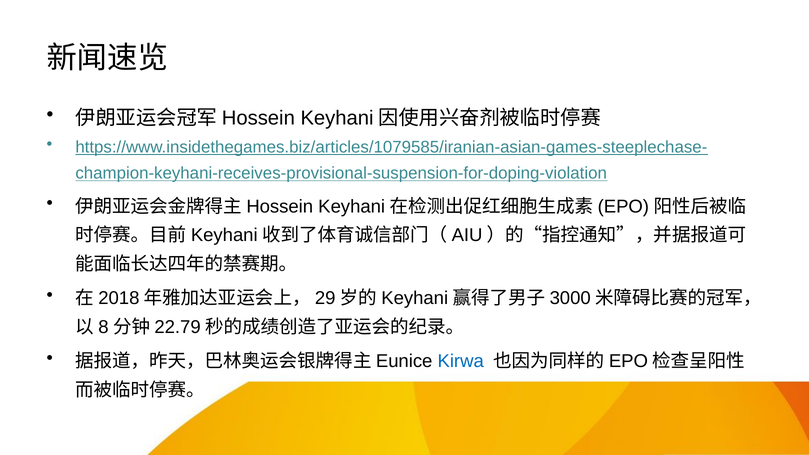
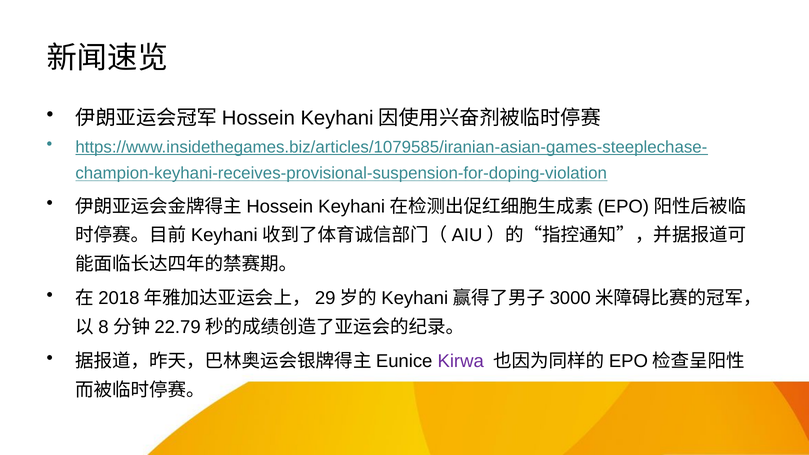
Kirwa colour: blue -> purple (461, 361)
